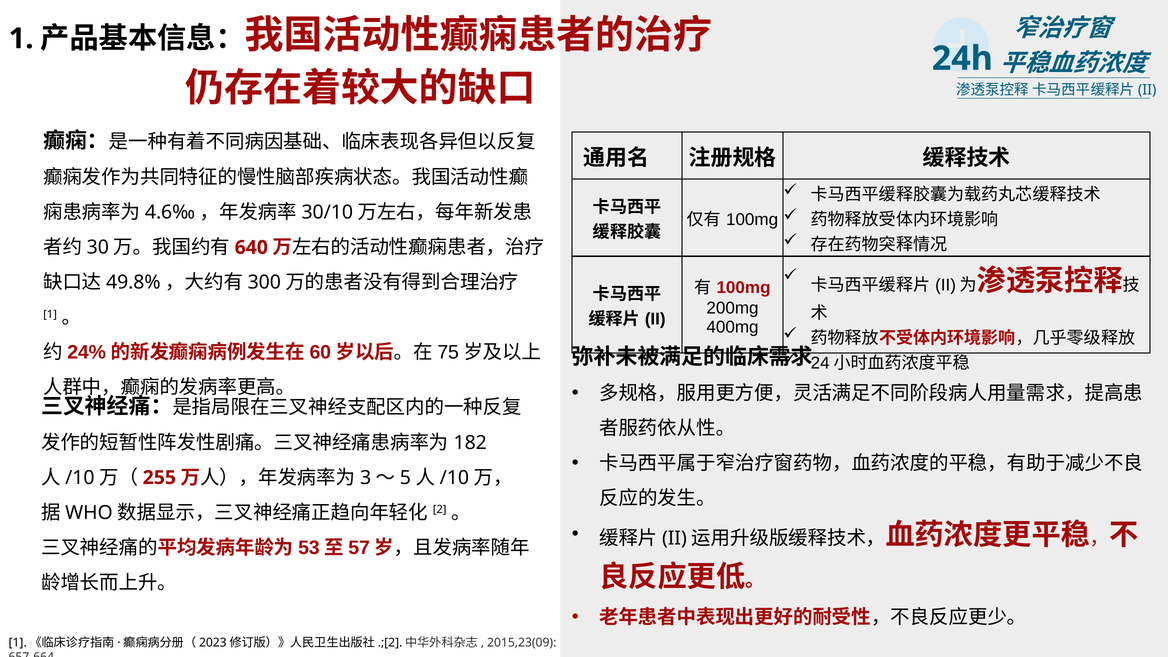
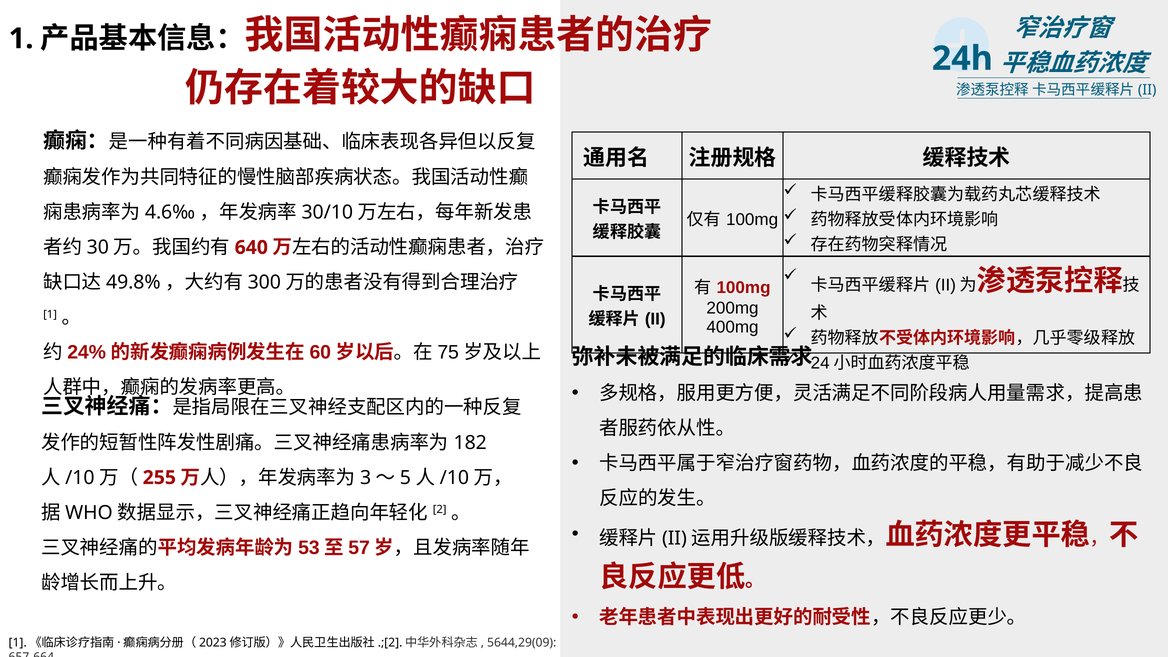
2015,23(09: 2015,23(09 -> 5644,29(09 (522, 643)
